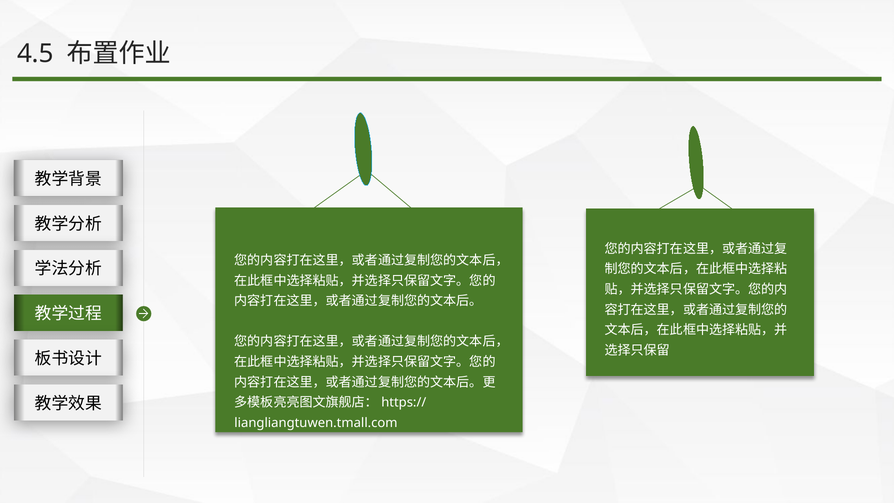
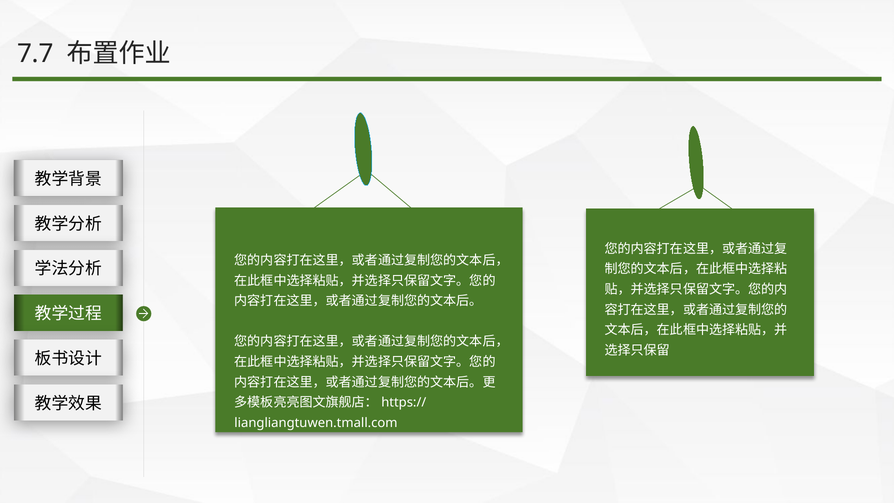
4.5: 4.5 -> 7.7 (35, 53)
